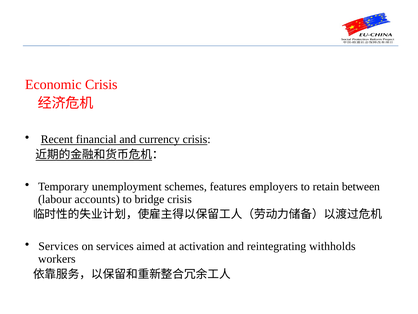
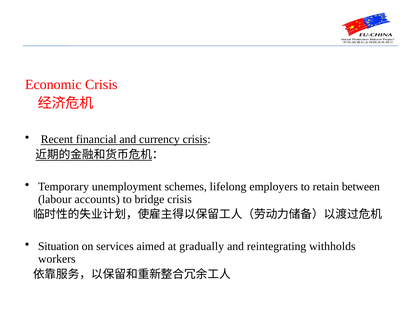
features: features -> lifelong (228, 186)
Services: Services -> Situation (59, 246)
activation: activation -> gradually (202, 246)
